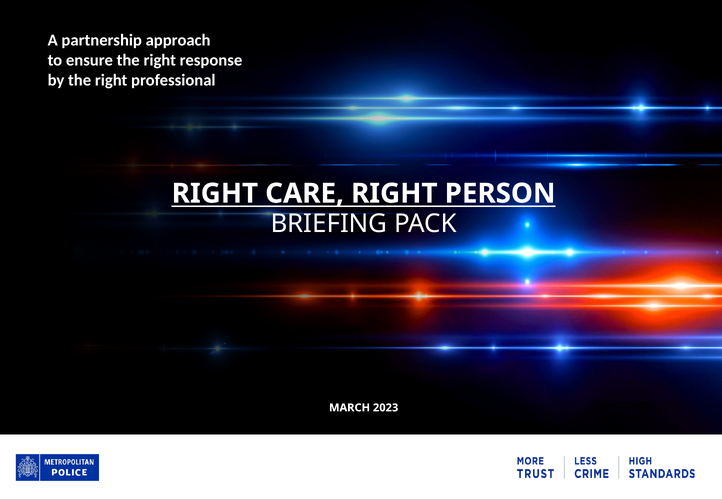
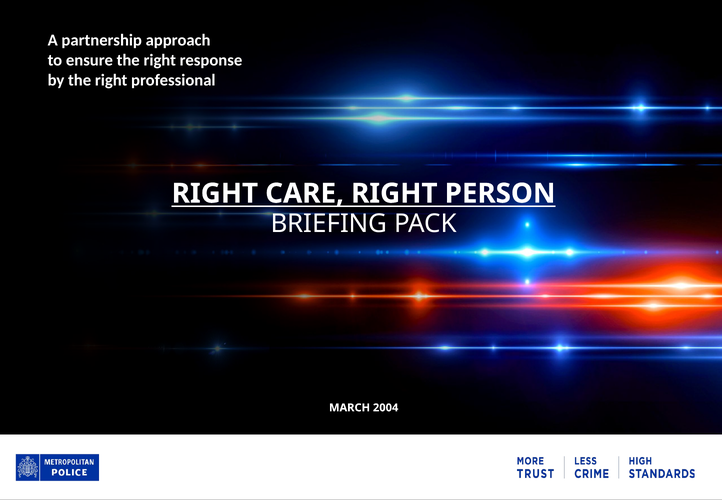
2023: 2023 -> 2004 (386, 408)
